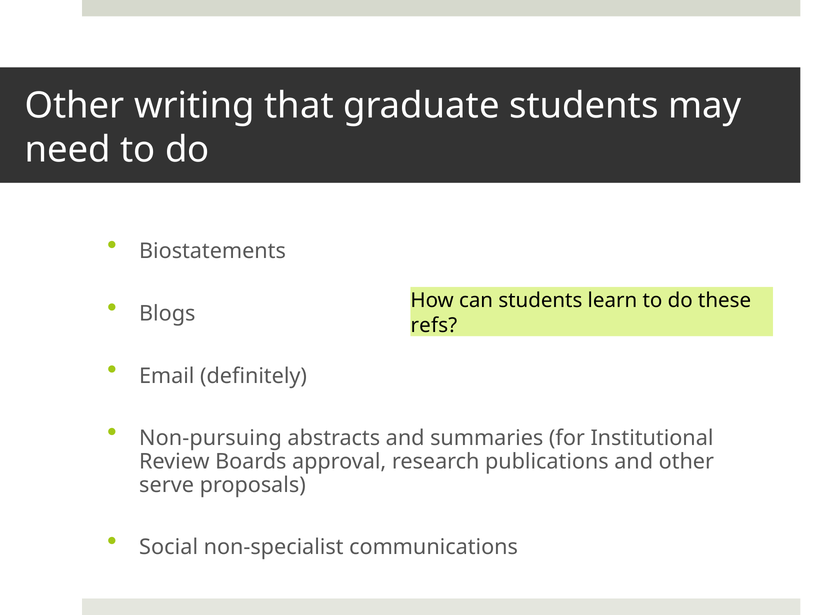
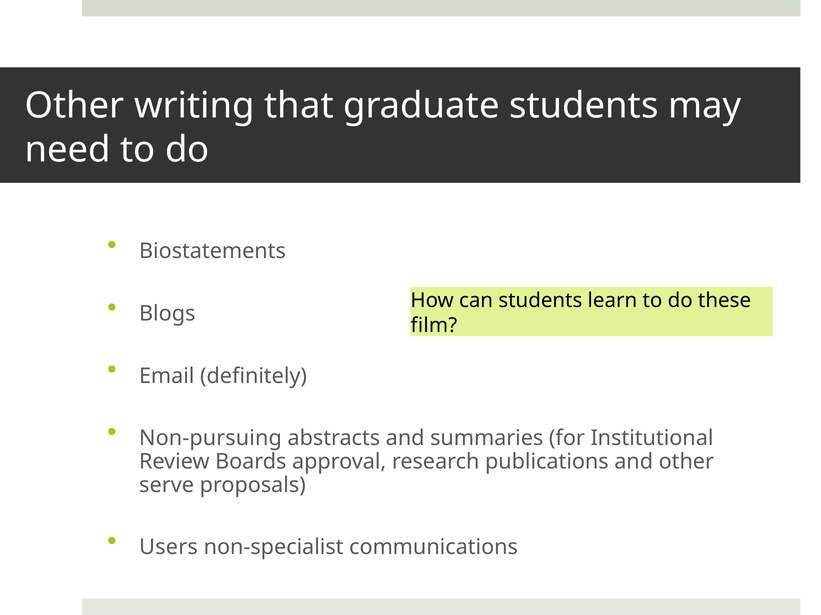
refs: refs -> film (434, 326)
Social: Social -> Users (169, 548)
